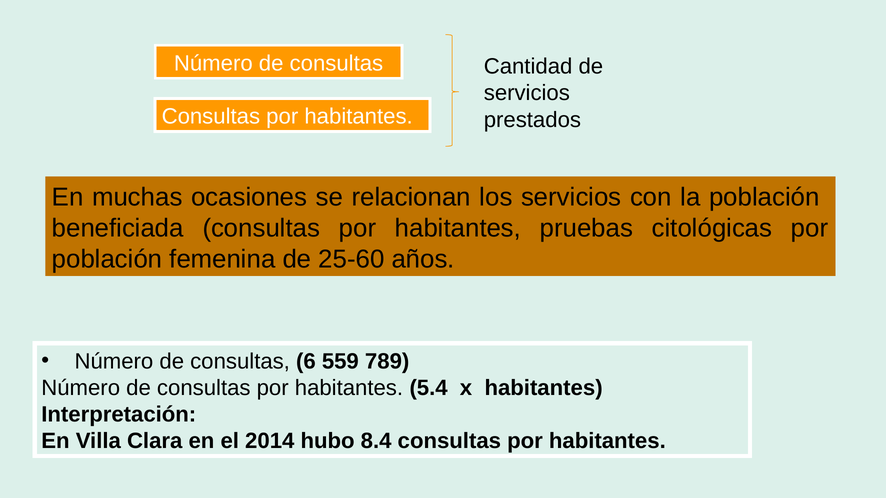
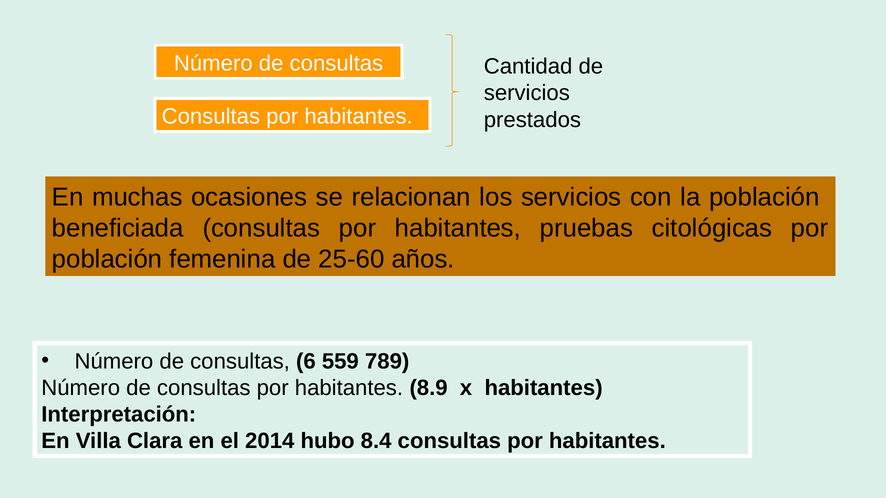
5.4: 5.4 -> 8.9 (429, 388)
